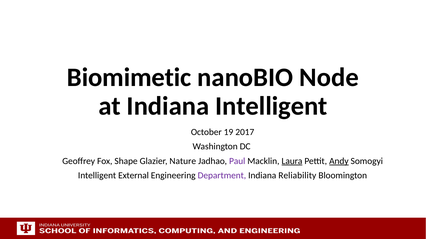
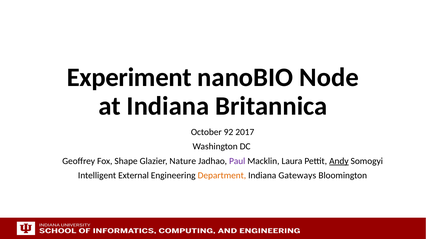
Biomimetic: Biomimetic -> Experiment (129, 78)
Indiana Intelligent: Intelligent -> Britannica (271, 106)
19: 19 -> 92 (229, 132)
Laura underline: present -> none (292, 161)
Department colour: purple -> orange (222, 176)
Reliability: Reliability -> Gateways (297, 176)
